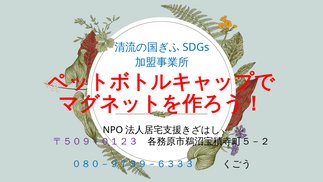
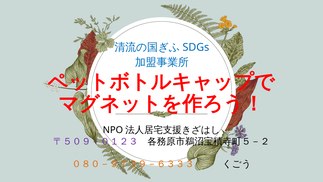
０８０－９７３９－６３３３ colour: blue -> orange (133, 164)
